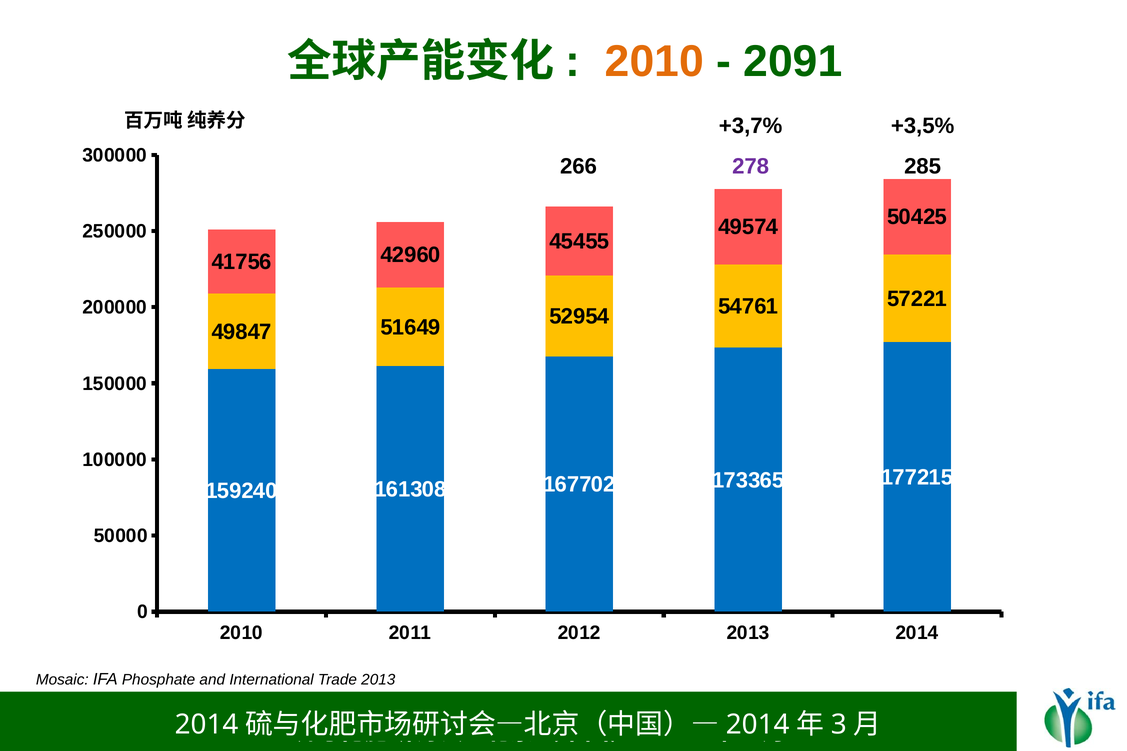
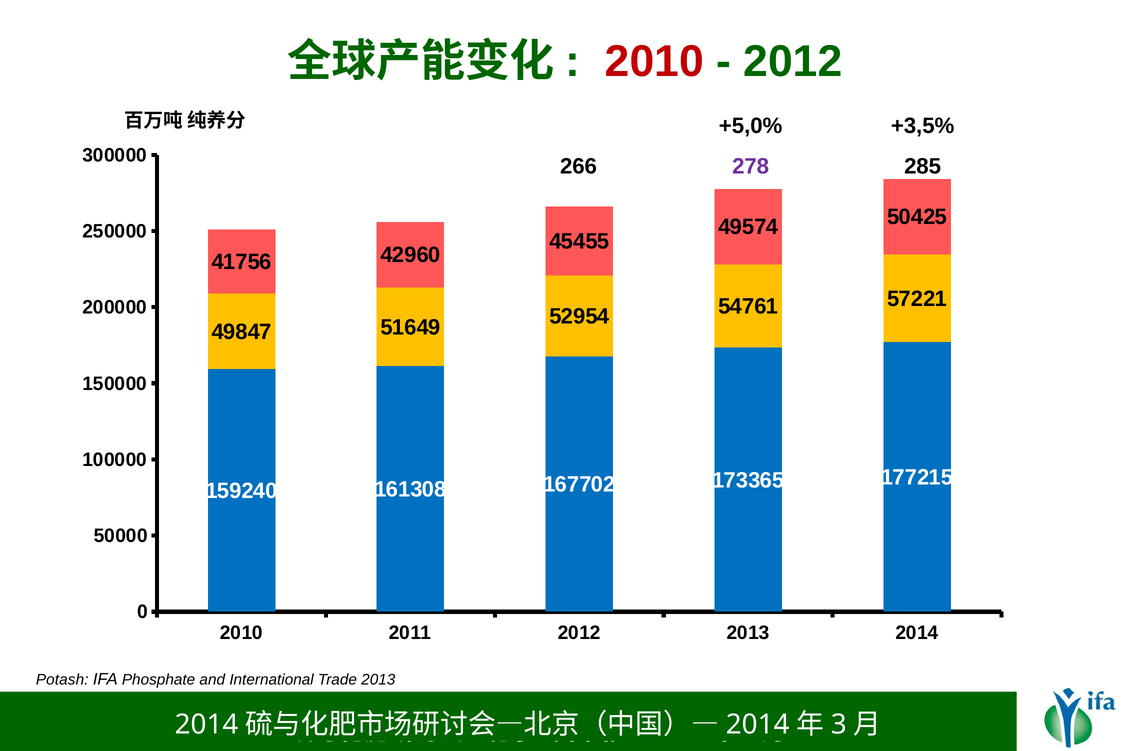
2010 colour: orange -> red (654, 61)
2091: 2091 -> 2012 (793, 61)
+3,7%: +3,7% -> +5,0% (751, 126)
Mosaic: Mosaic -> Potash (62, 680)
